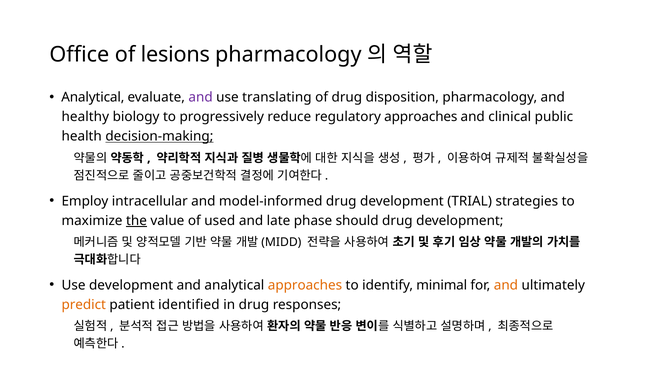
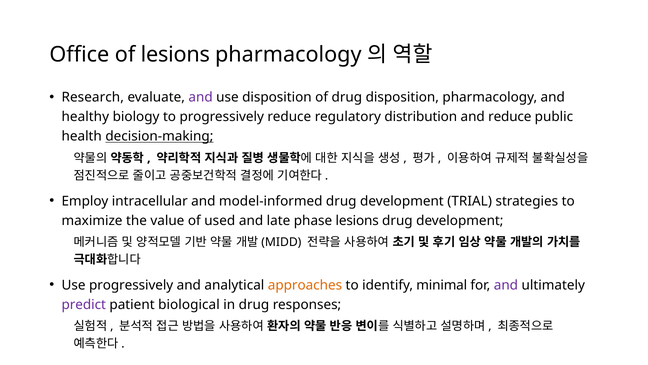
Analytical: Analytical -> Research (93, 97)
use translating: translating -> disposition (277, 97)
regulatory approaches: approaches -> distribution (421, 117)
and clinical: clinical -> reduce (510, 117)
the underline: present -> none (136, 220)
phase should: should -> lesions (357, 220)
Use development: development -> progressively (131, 285)
and colour: orange -> purple (506, 285)
predict colour: orange -> purple (84, 304)
identified: identified -> biological (189, 304)
